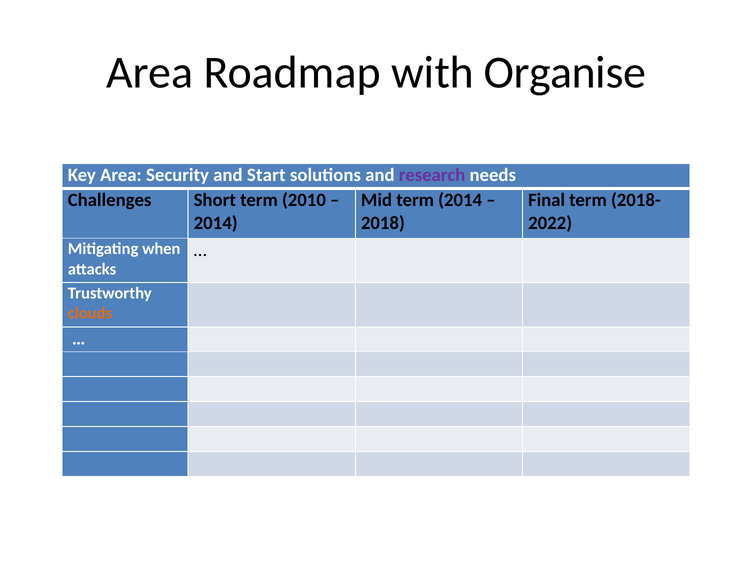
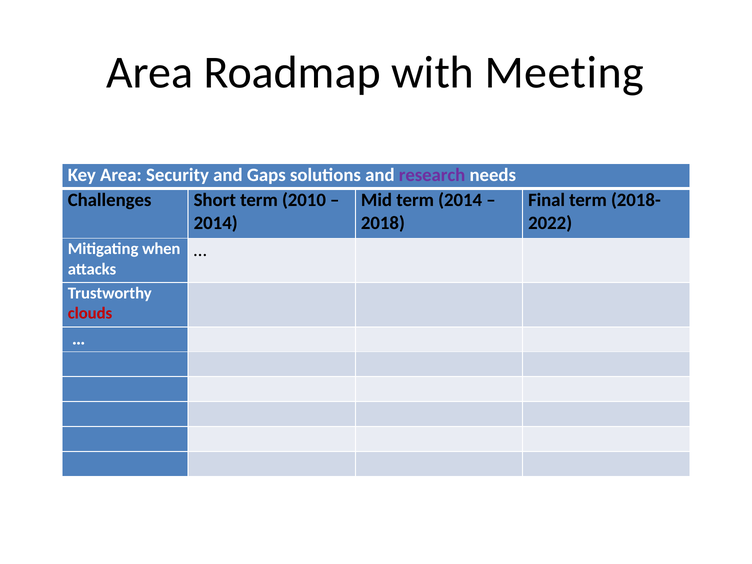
Organise: Organise -> Meeting (564, 73)
Start: Start -> Gaps (266, 175)
clouds colour: orange -> red (90, 313)
